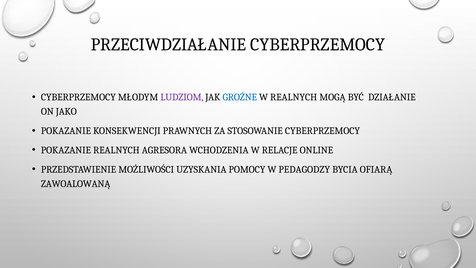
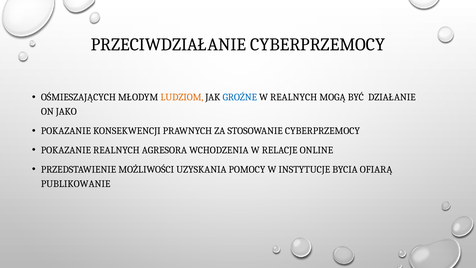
CYBERPRZEMOCY: CYBERPRZEMOCY -> OŚMIESZAJĄCYCH (78, 97)
LUDZIOM colour: purple -> orange (182, 97)
PEDAGODZY: PEDAGODZY -> INSTYTUCJE (304, 169)
ZAWOALOWANĄ: ZAWOALOWANĄ -> PUBLIKOWANIE (76, 184)
